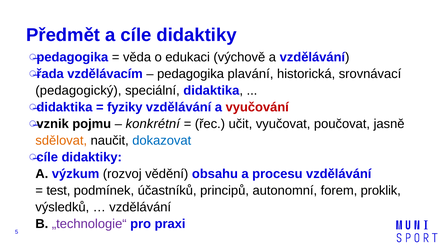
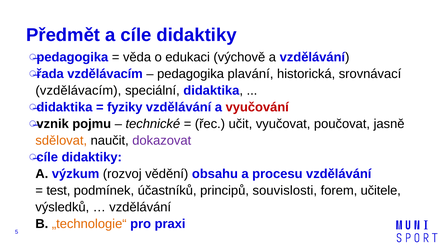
pedagogický: pedagogický -> vzdělávacím (78, 90)
konkrétní: konkrétní -> technické (153, 124)
dokazovat colour: blue -> purple (162, 140)
autonomní: autonomní -> souvislosti (285, 190)
proklik: proklik -> učitele (381, 190)
„technologie“ colour: purple -> orange (89, 224)
